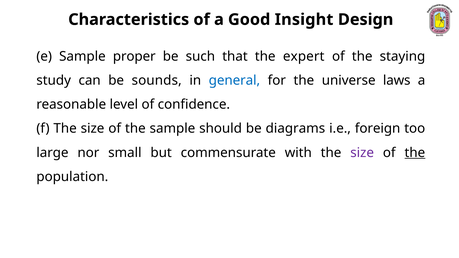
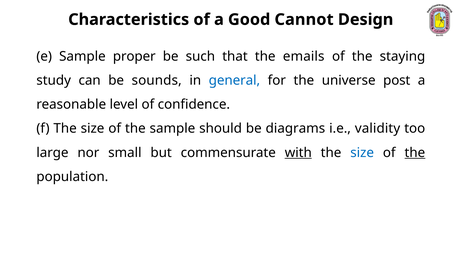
Insight: Insight -> Cannot (304, 20)
expert: expert -> emails (304, 56)
laws: laws -> post (397, 80)
foreign: foreign -> validity (378, 129)
with underline: none -> present (298, 153)
size colour: purple -> blue (362, 153)
